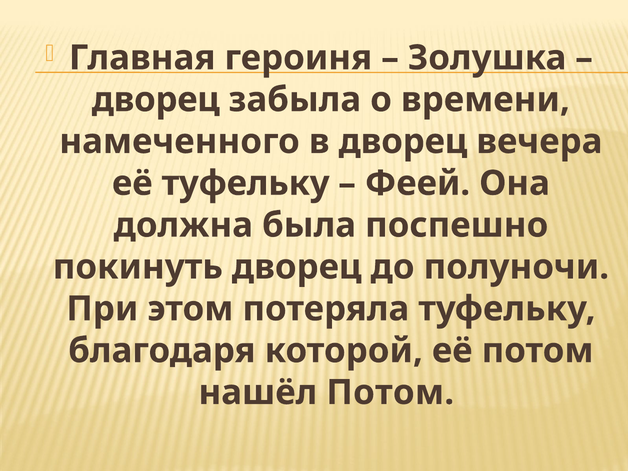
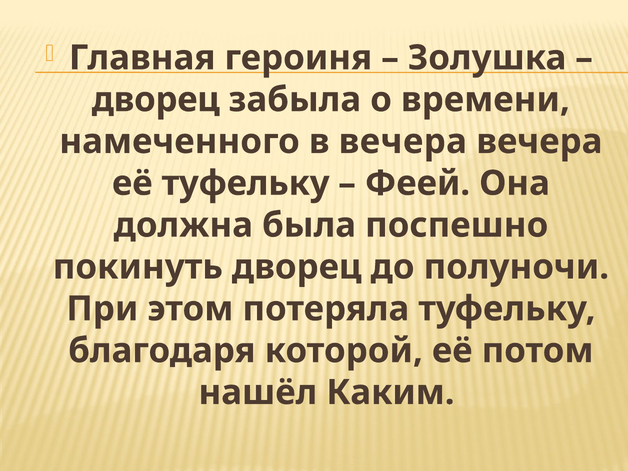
в дворец: дворец -> вечера (403, 142)
нашёл Потом: Потом -> Каким (390, 393)
